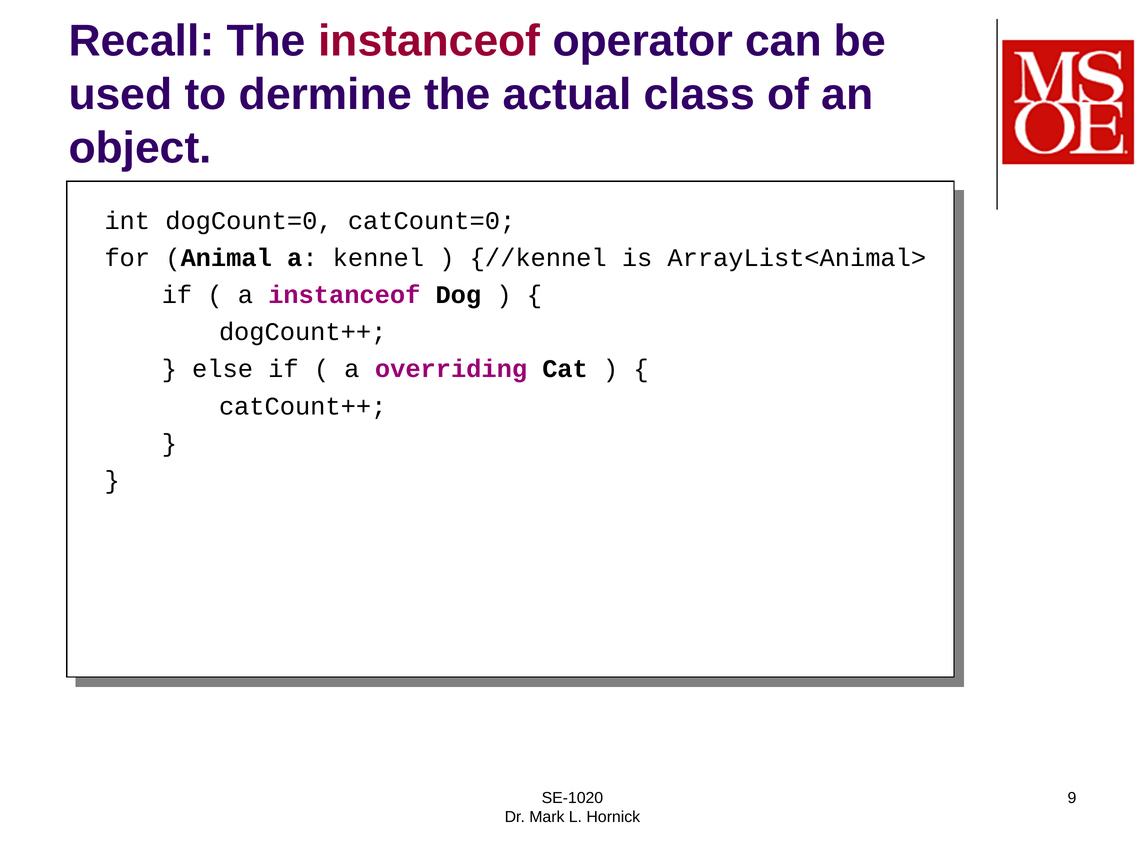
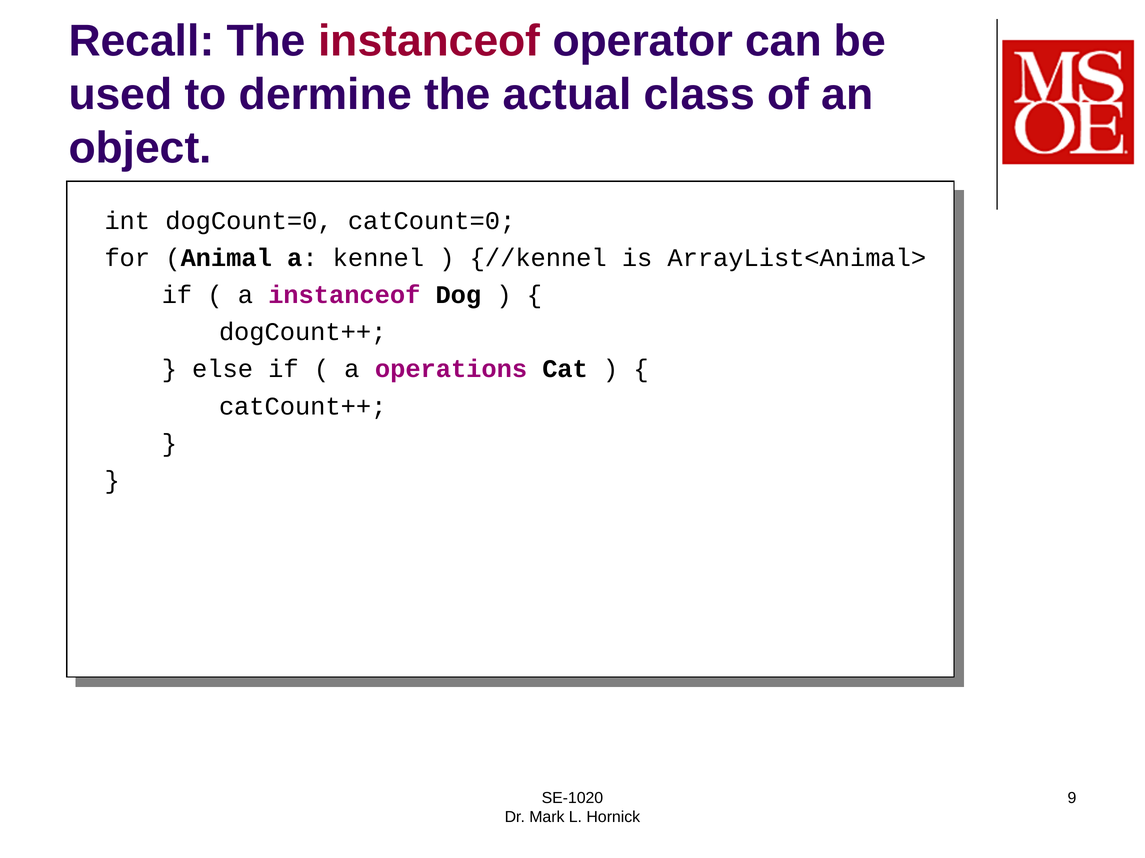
overriding: overriding -> operations (451, 369)
